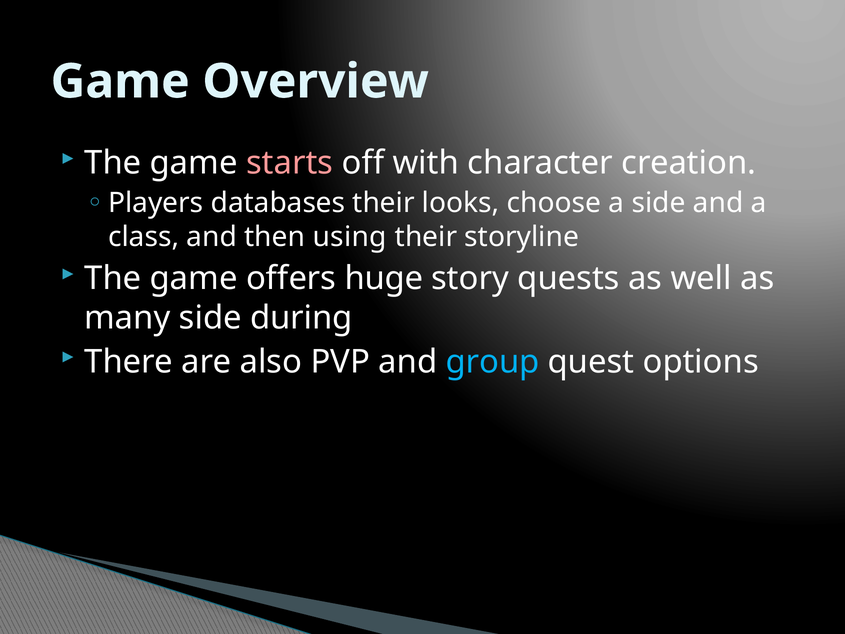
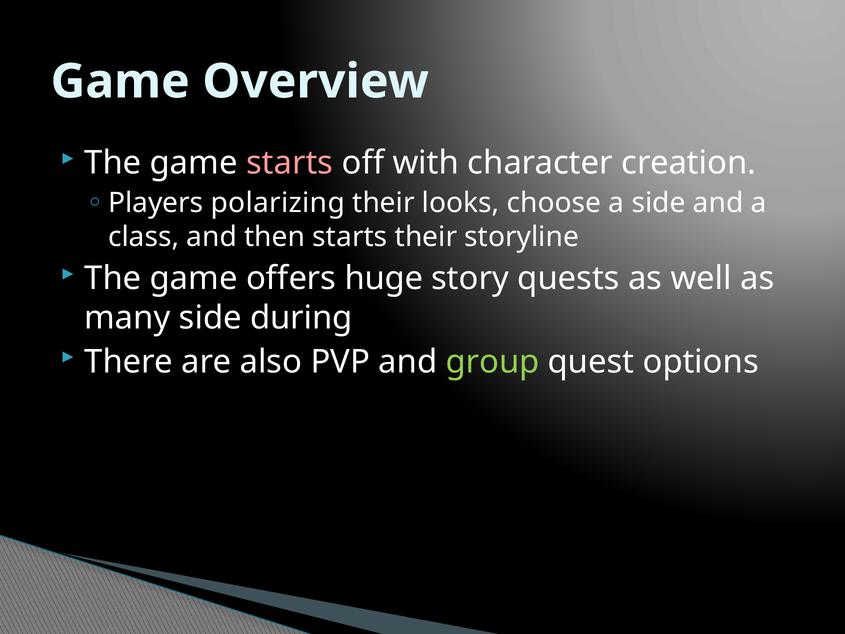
databases: databases -> polarizing (278, 203)
then using: using -> starts (350, 237)
group colour: light blue -> light green (493, 362)
